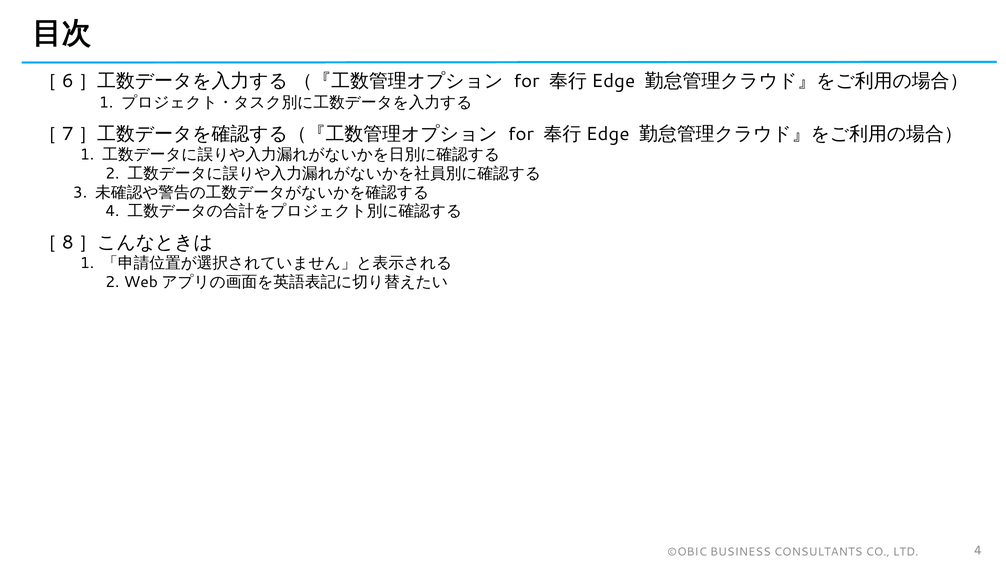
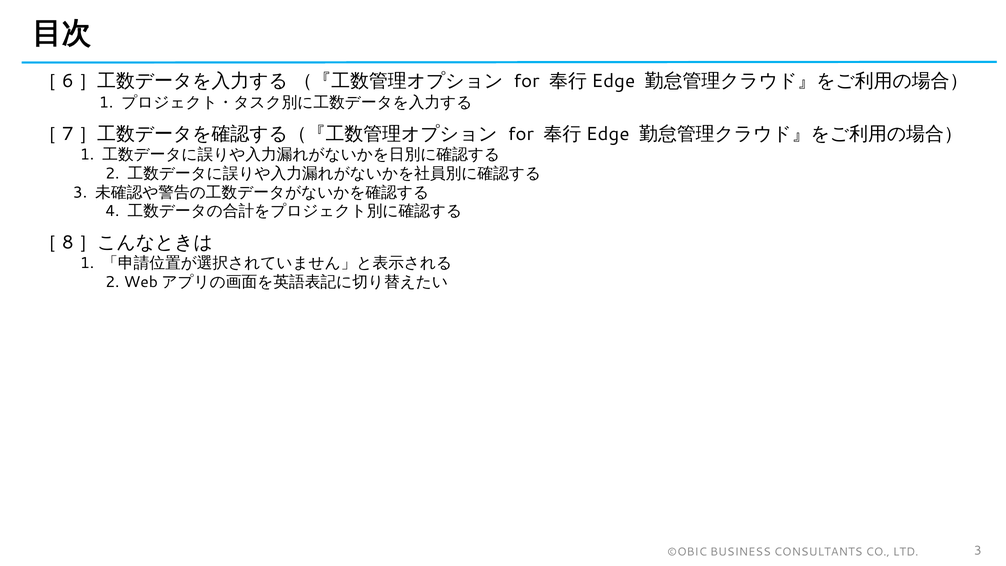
LTD 4: 4 -> 3 (978, 550)
